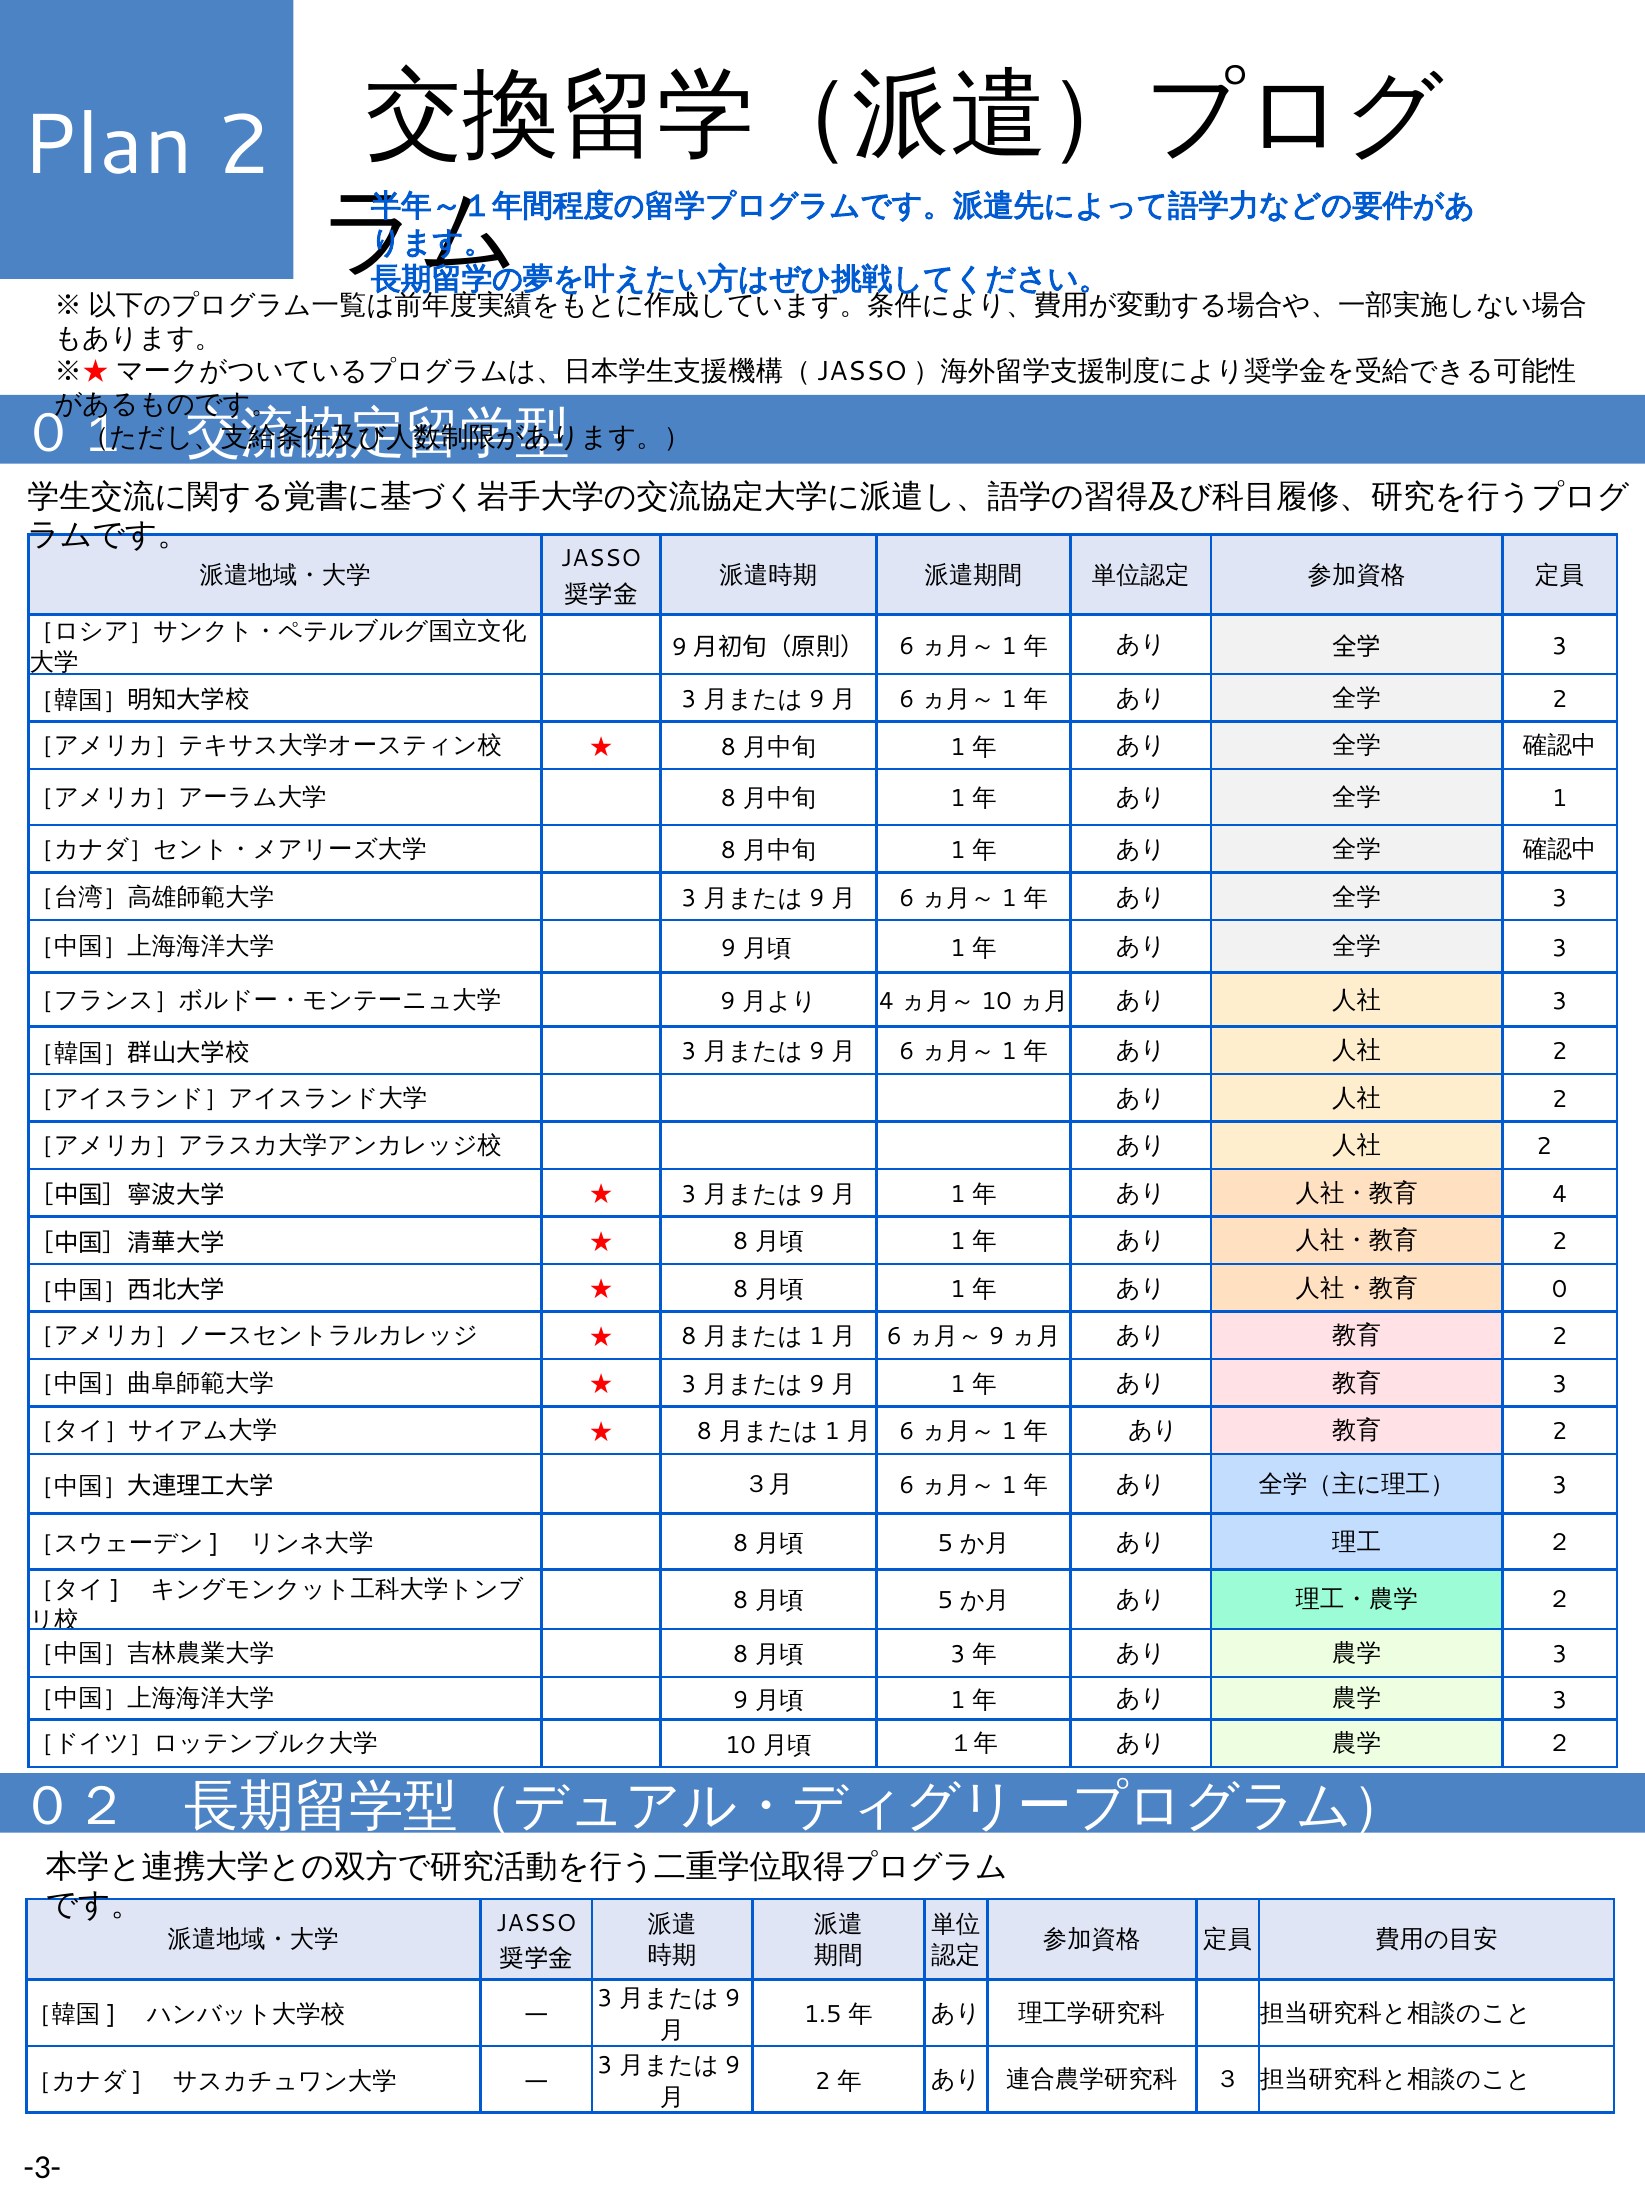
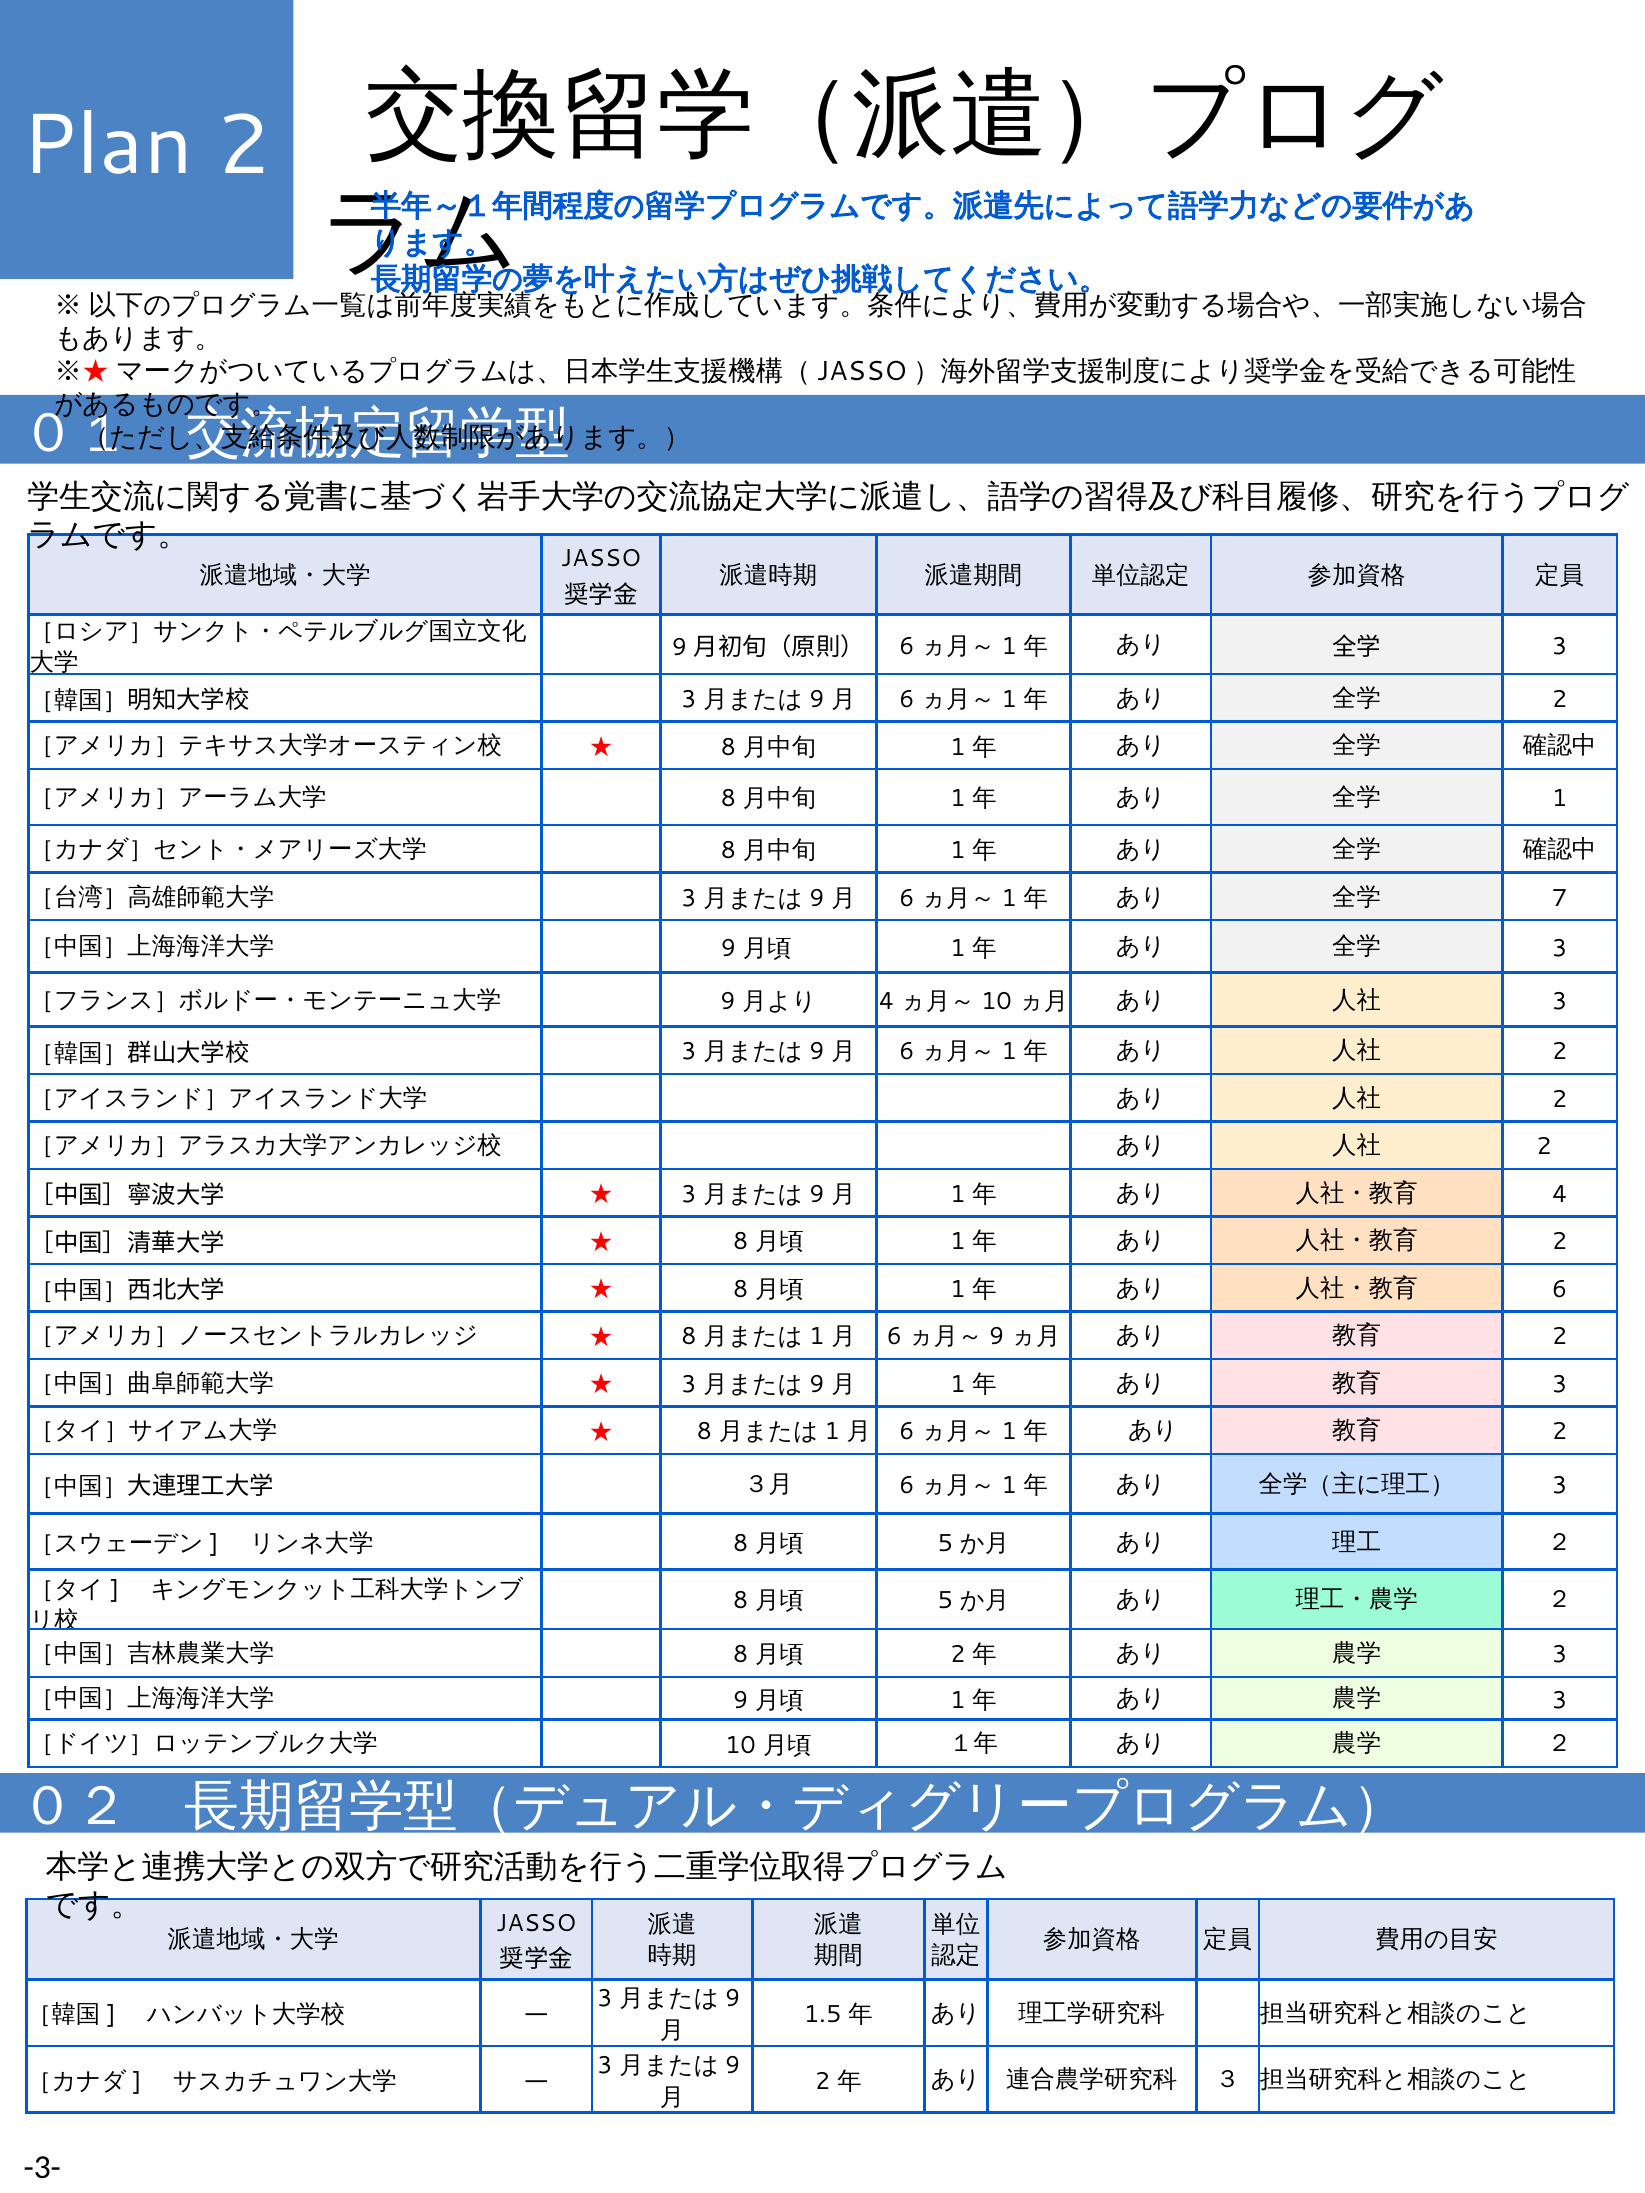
3: 3 -> 7 (1560, 898)
0: 0 -> 6 (1560, 1290)
3: 3 -> 2 (958, 1655)
